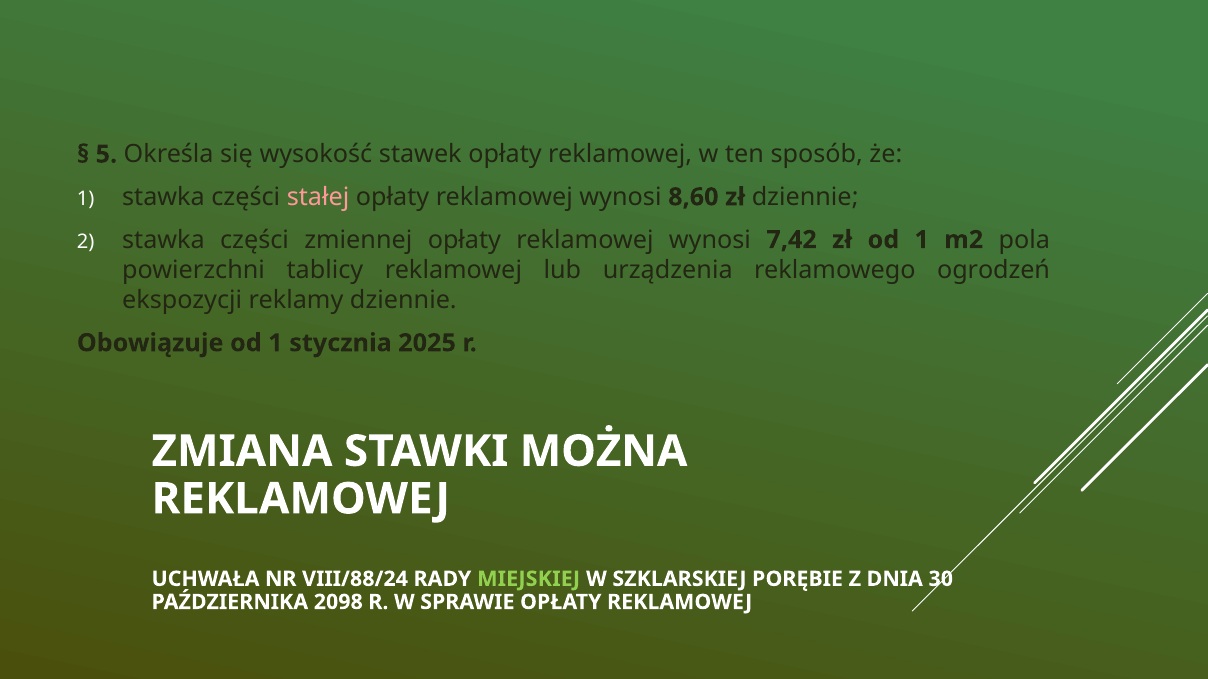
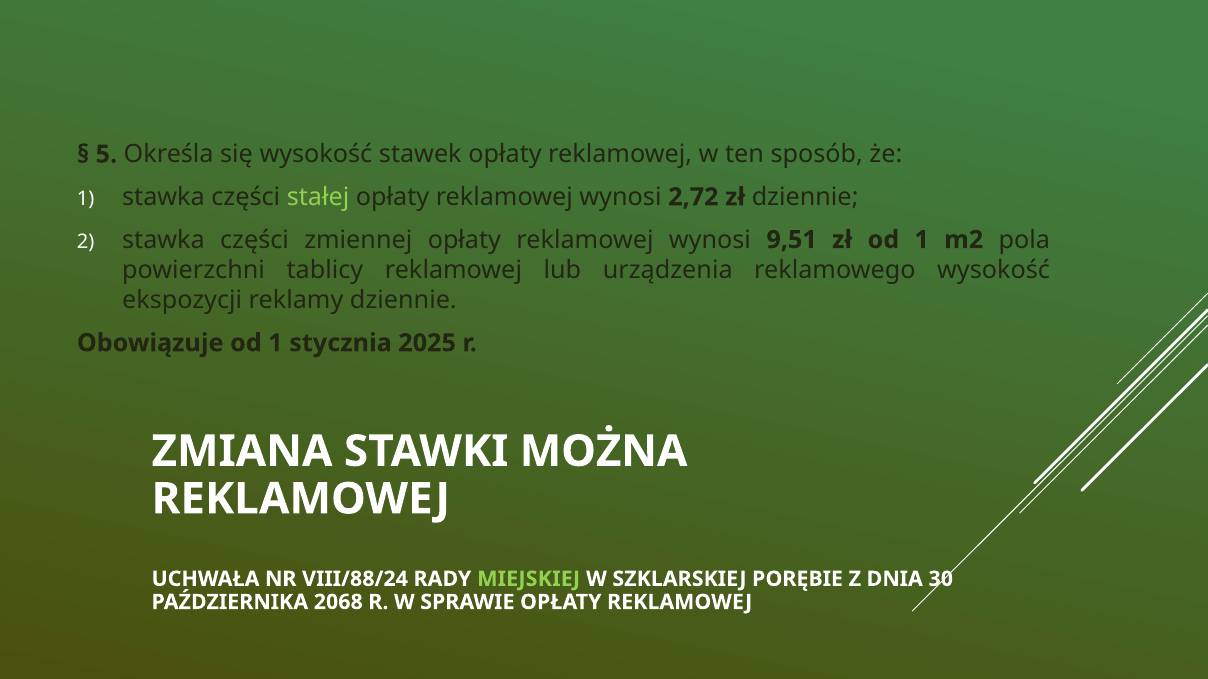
stałej colour: pink -> light green (318, 197)
8,60: 8,60 -> 2,72 (693, 197)
7,42: 7,42 -> 9,51 (792, 240)
reklamowego ogrodzeń: ogrodzeń -> wysokość (994, 270)
2098: 2098 -> 2068 (338, 602)
